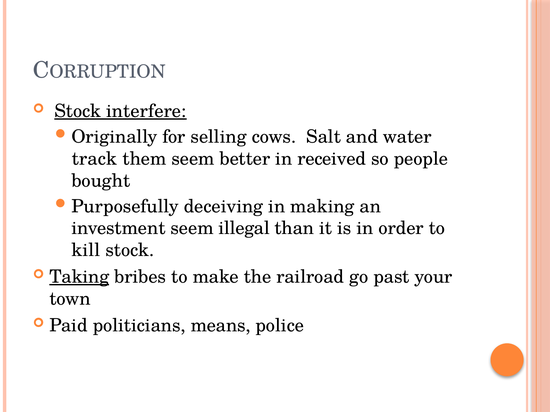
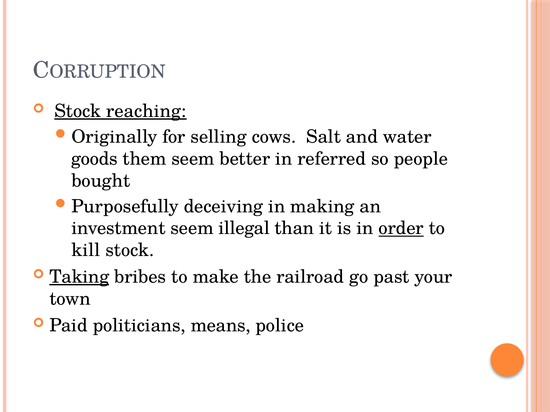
interfere: interfere -> reaching (146, 111)
track: track -> goods (95, 159)
received: received -> referred (332, 159)
order underline: none -> present (401, 229)
